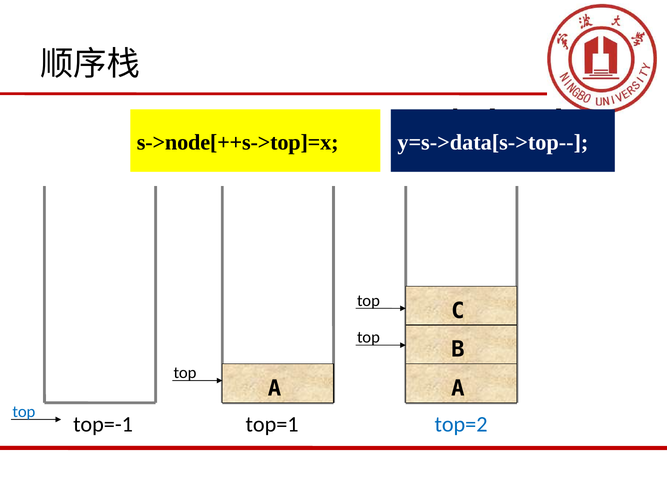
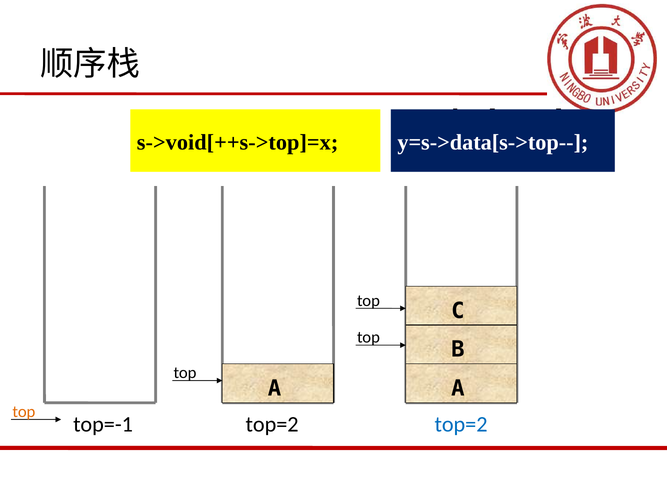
s->node[++s->top]=x: s->node[++s->top]=x -> s->void[++s->top]=x (238, 142)
top colour: blue -> orange (24, 412)
top=1: top=1 -> top=2 (272, 425)
